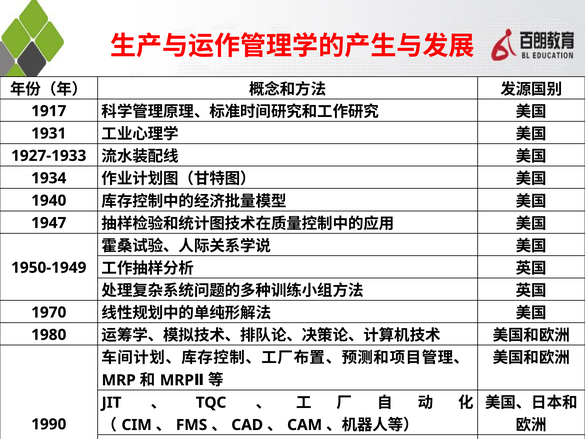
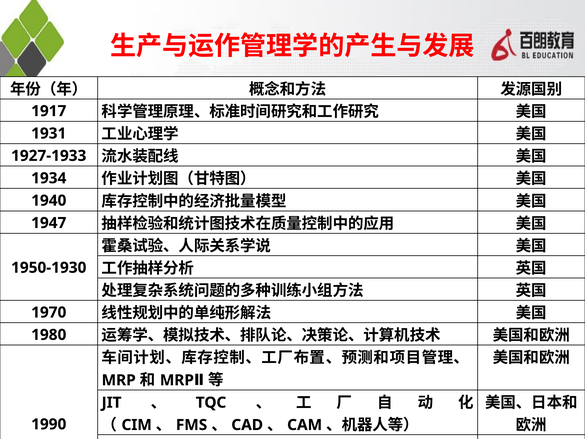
1950-1949: 1950-1949 -> 1950-1930 (49, 268)
